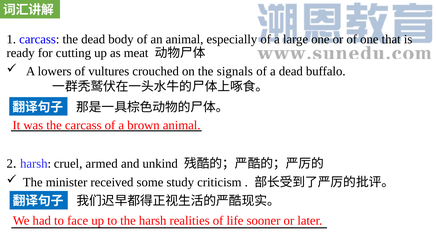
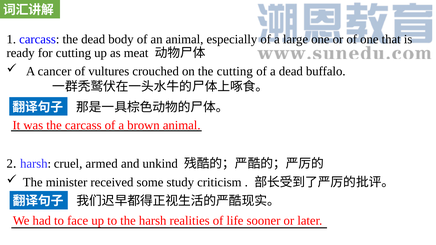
lowers: lowers -> cancer (55, 71)
the signals: signals -> cutting (235, 71)
